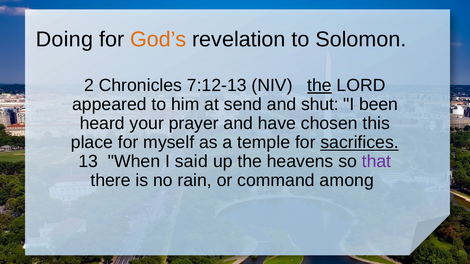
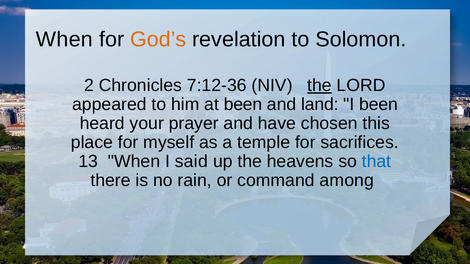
Doing: Doing -> When (64, 39)
7:12-13: 7:12-13 -> 7:12-36 (217, 86)
at send: send -> been (243, 105)
shut: shut -> land (320, 105)
sacrifices underline: present -> none (360, 143)
that colour: purple -> blue (376, 162)
